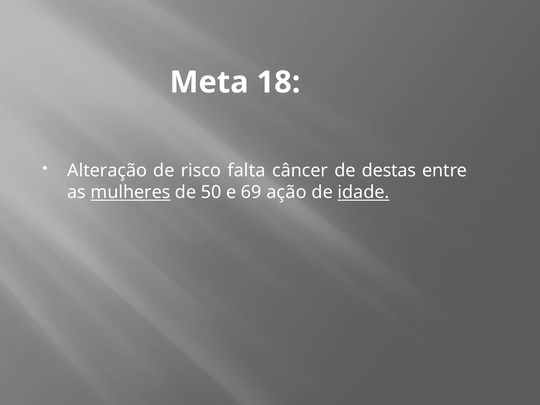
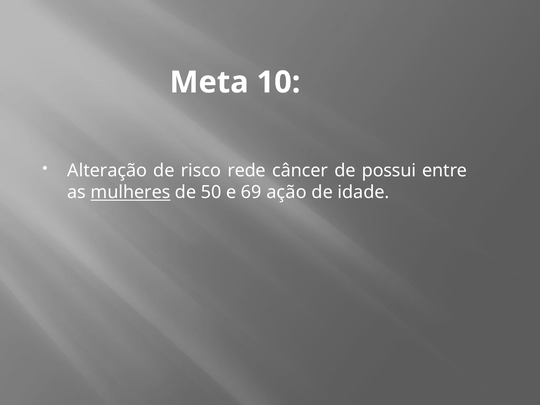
18: 18 -> 10 (278, 82)
falta: falta -> rede (247, 171)
destas: destas -> possui (389, 171)
idade underline: present -> none (363, 192)
